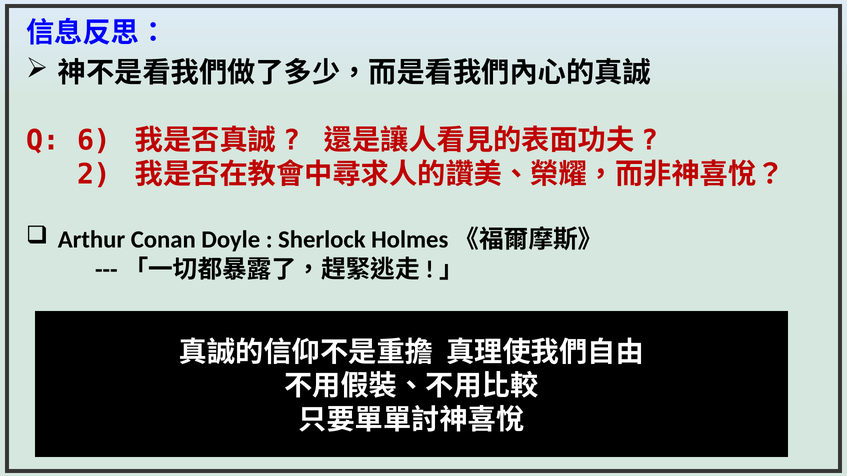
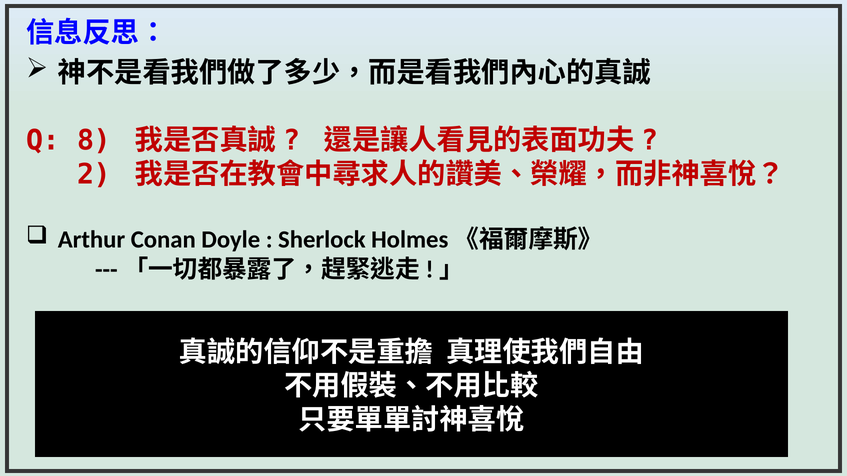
6: 6 -> 8 (94, 141)
